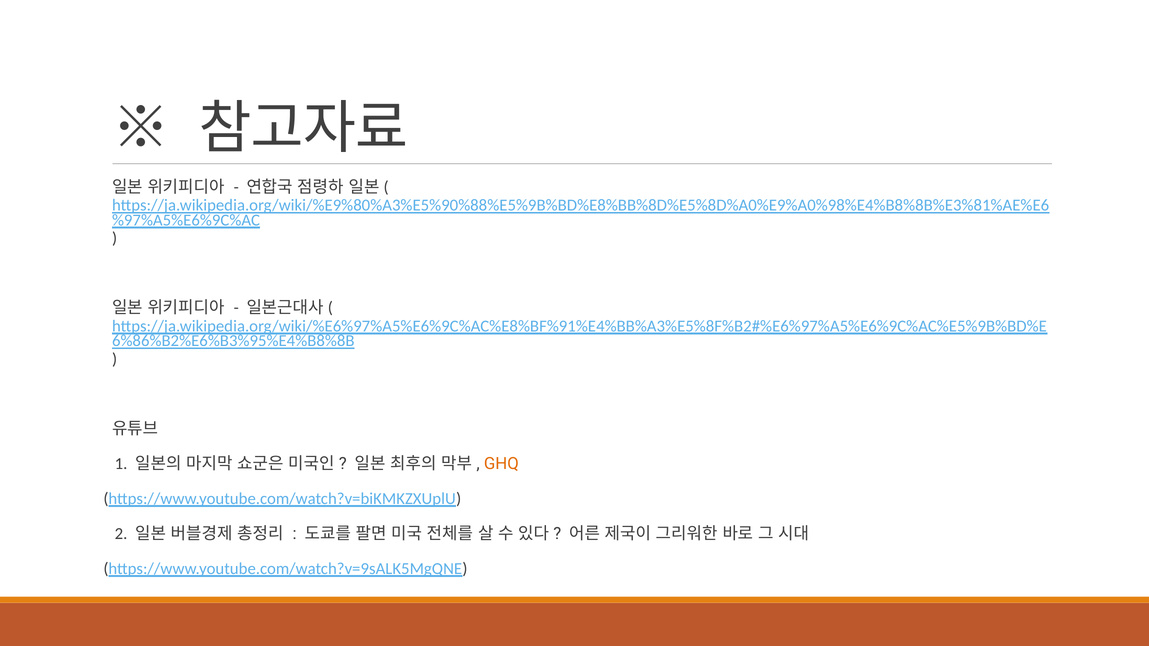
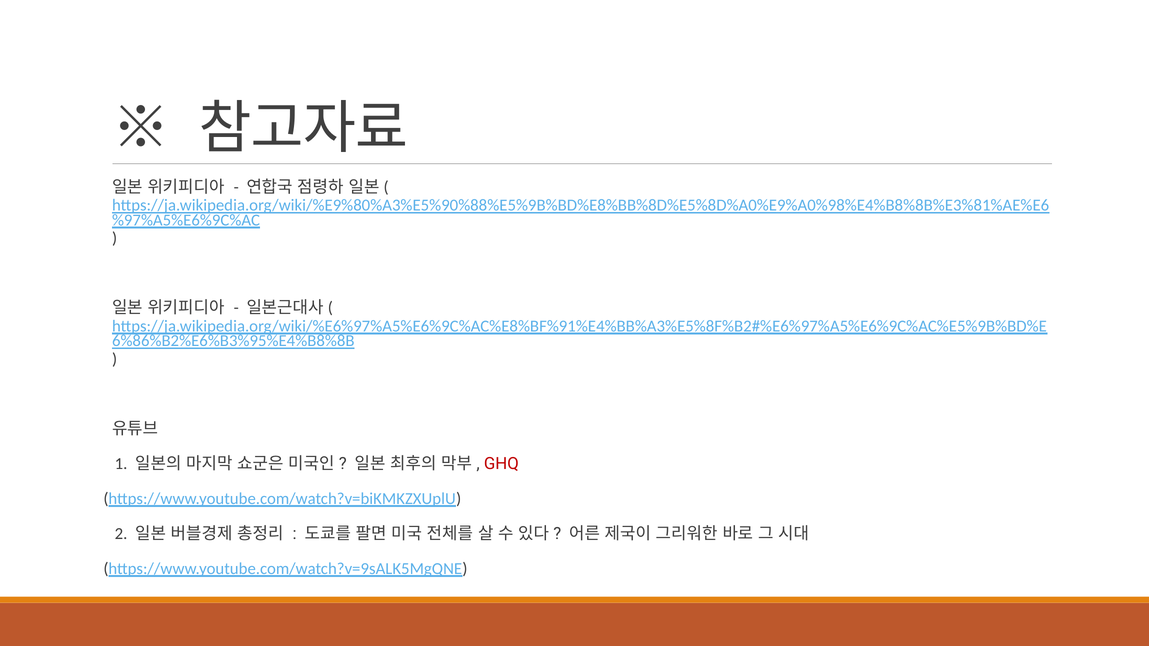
GHQ colour: orange -> red (501, 464)
